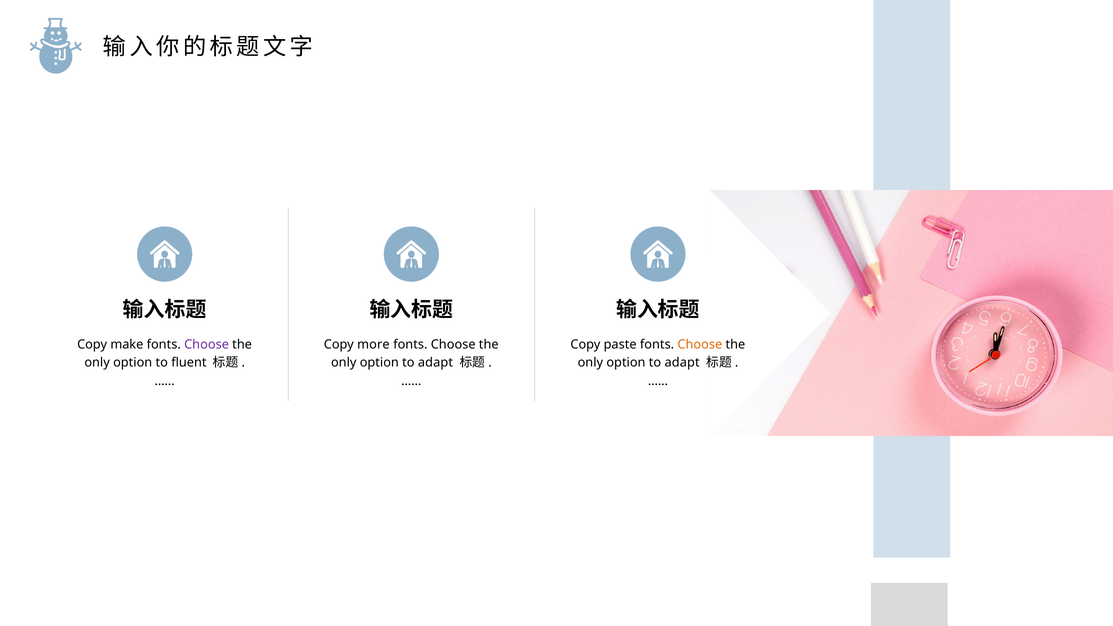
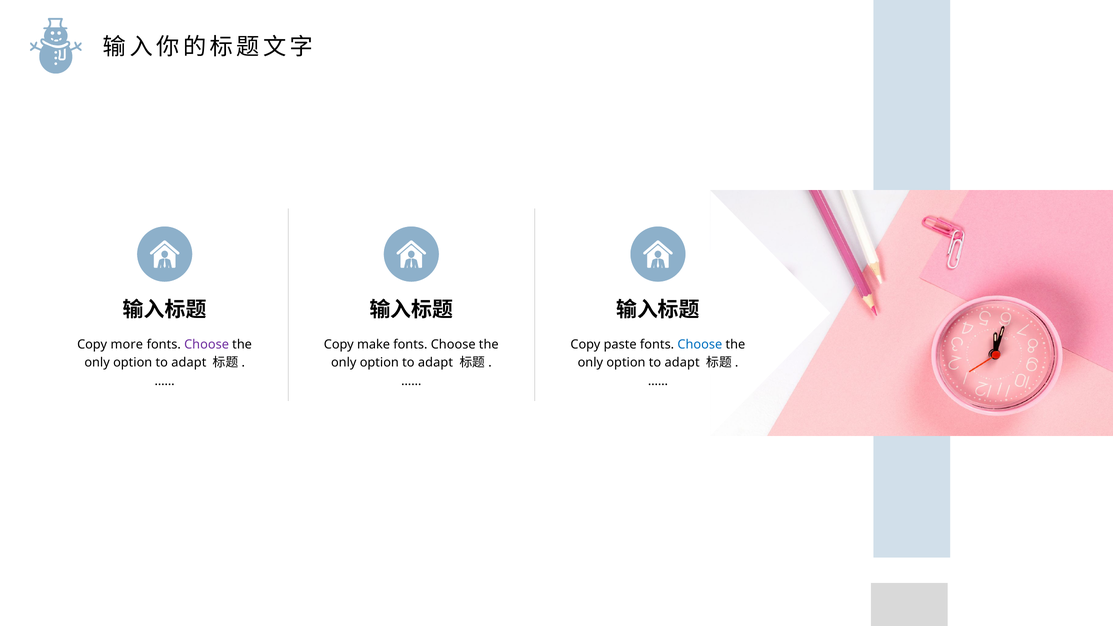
make: make -> more (127, 344)
more: more -> make (373, 344)
Choose colour: orange -> blue (700, 344)
fluent: fluent -> adapt (189, 363)
